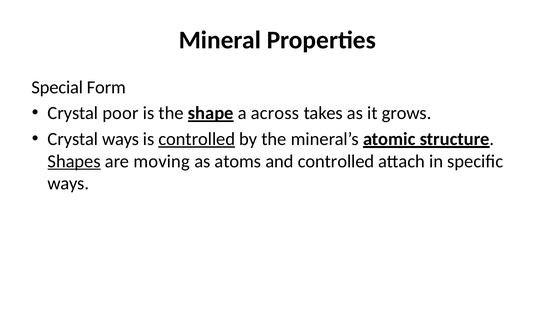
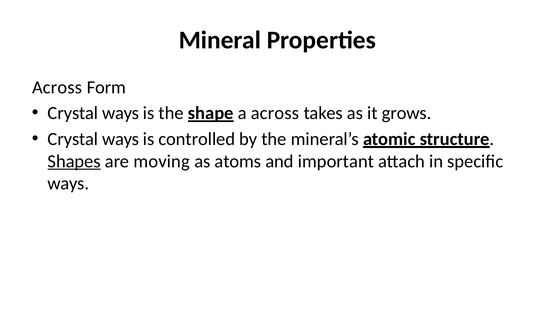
Special: Special -> Across (57, 87)
poor: poor -> ways (121, 113)
controlled underline: present -> none (197, 139)
and controlled: controlled -> important (336, 161)
